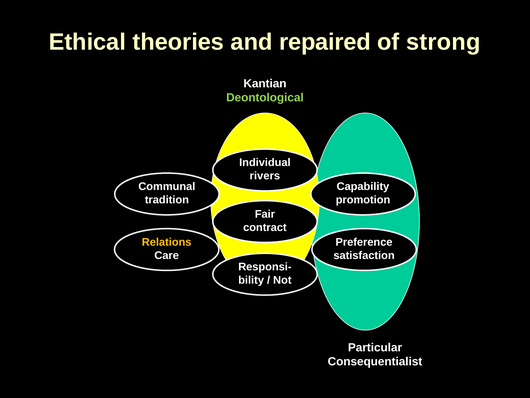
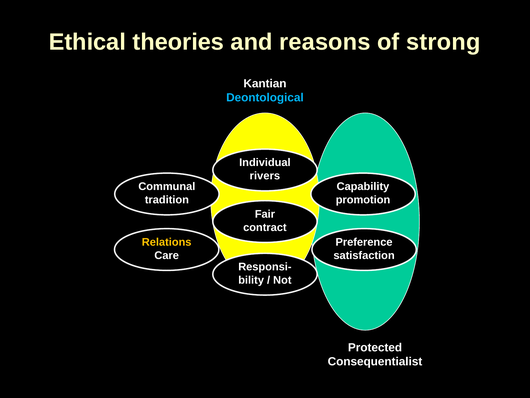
repaired: repaired -> reasons (325, 42)
Deontological colour: light green -> light blue (265, 98)
Particular: Particular -> Protected (375, 347)
